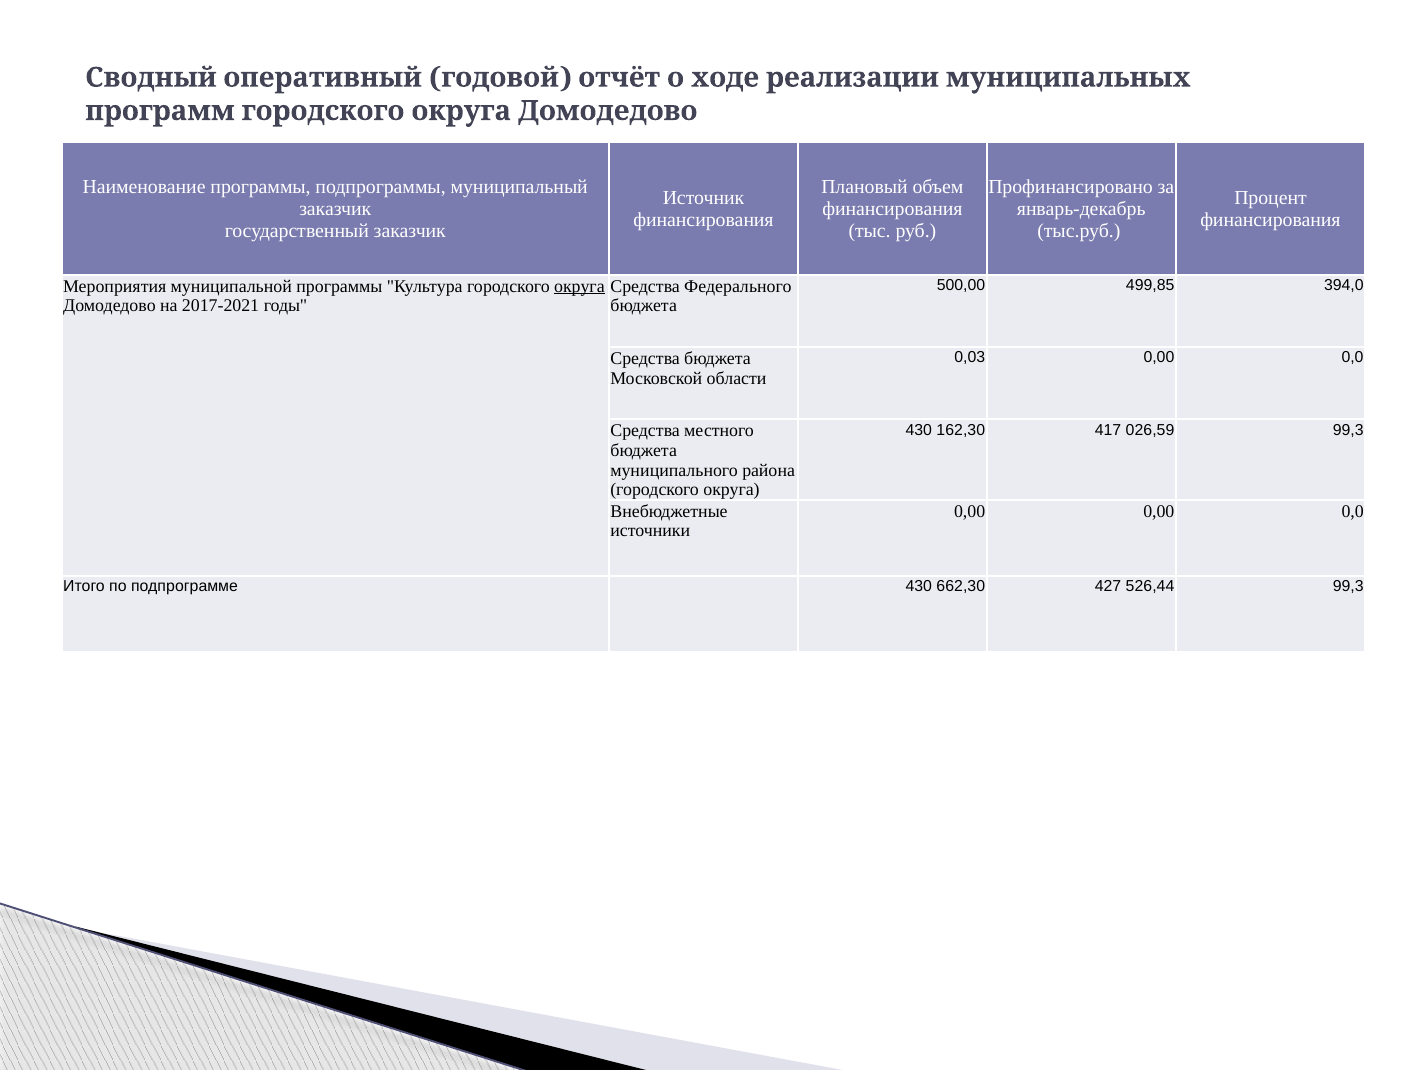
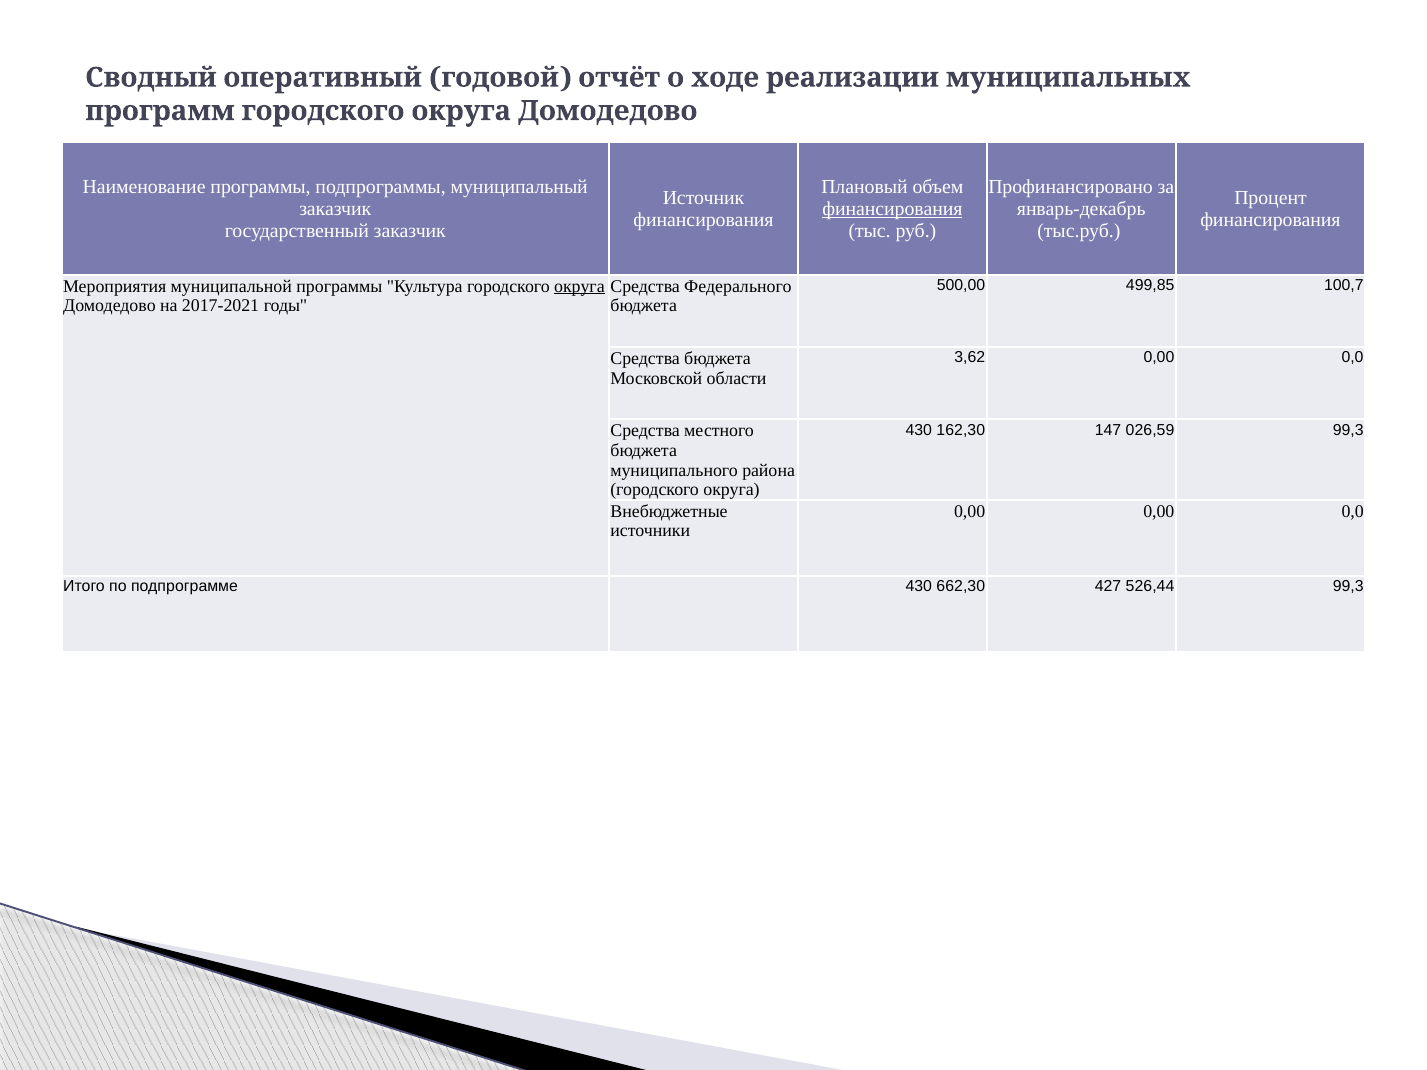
финансирования underline: none -> present (892, 209)
394,0: 394,0 -> 100,7 (1344, 285)
0,03: 0,03 -> 3,62 (970, 358)
417: 417 -> 147 (1108, 430)
